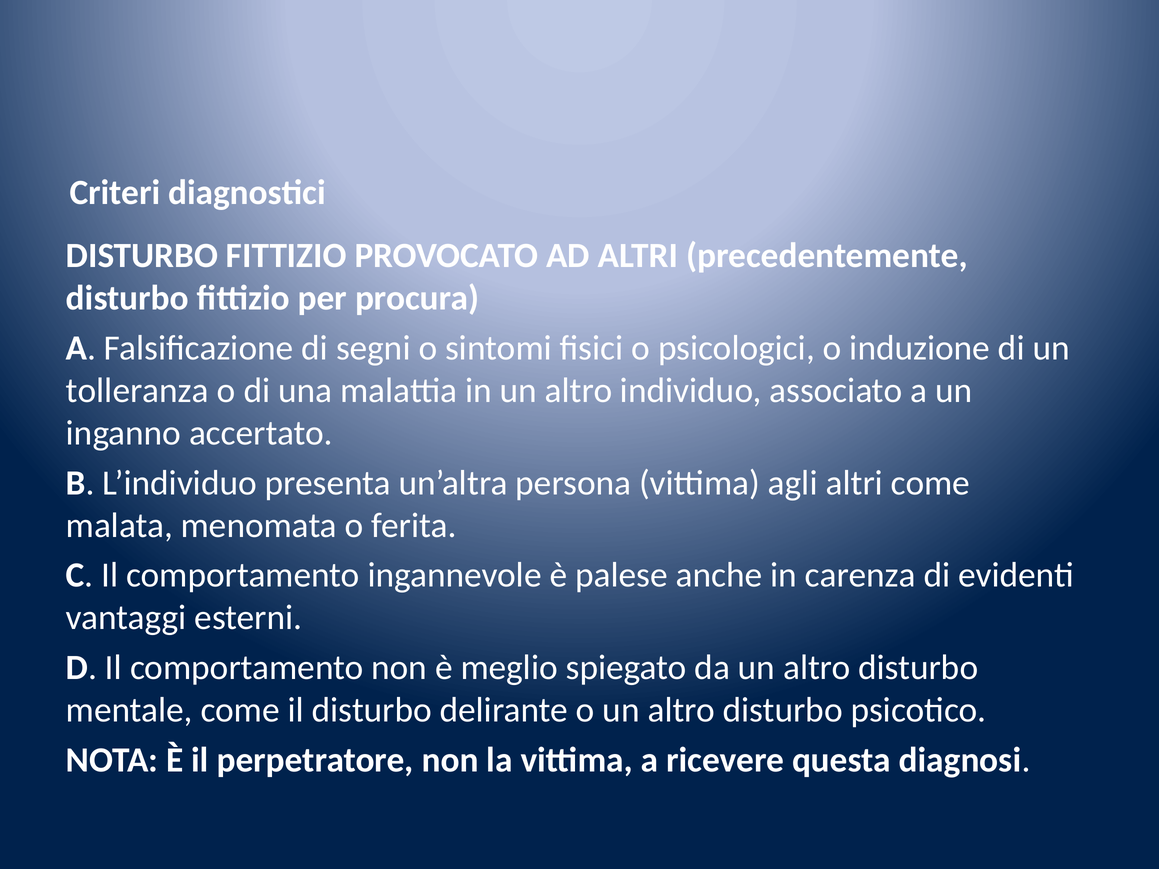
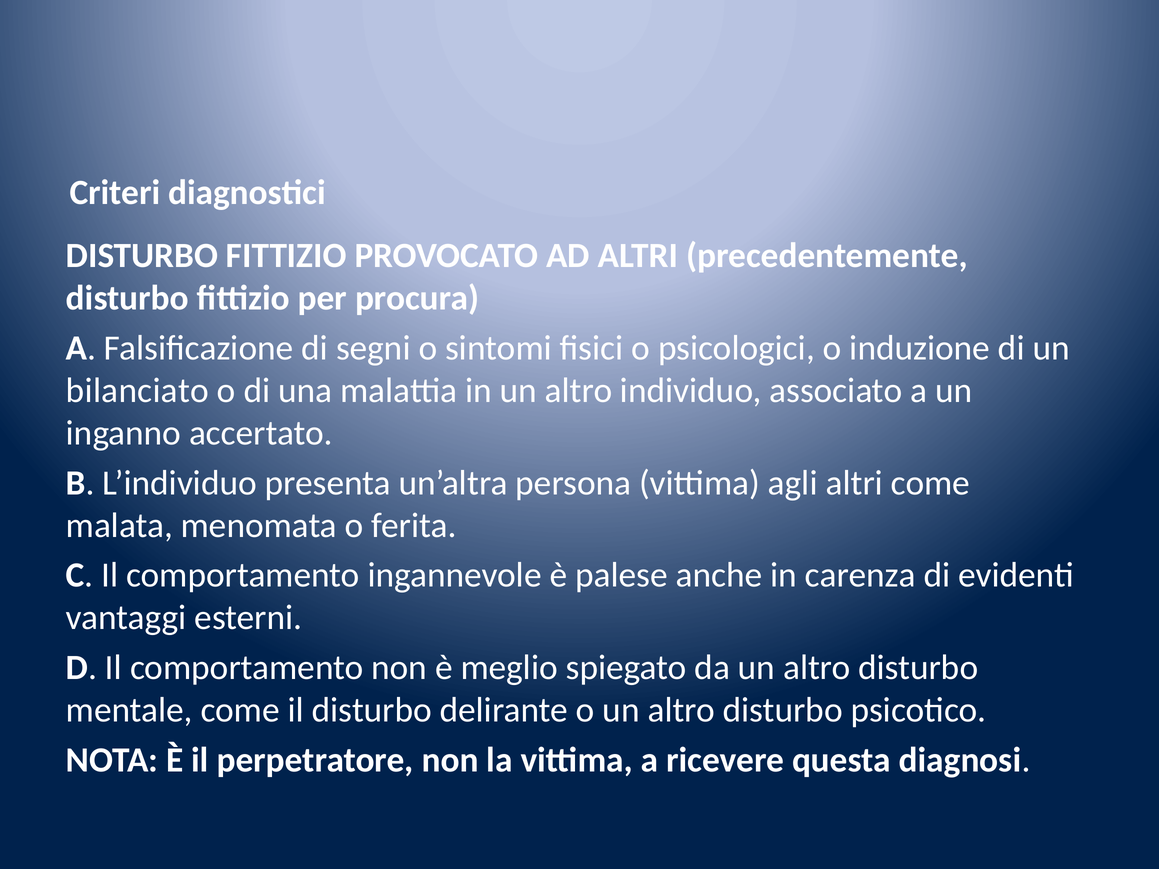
tolleranza: tolleranza -> bilanciato (137, 391)
